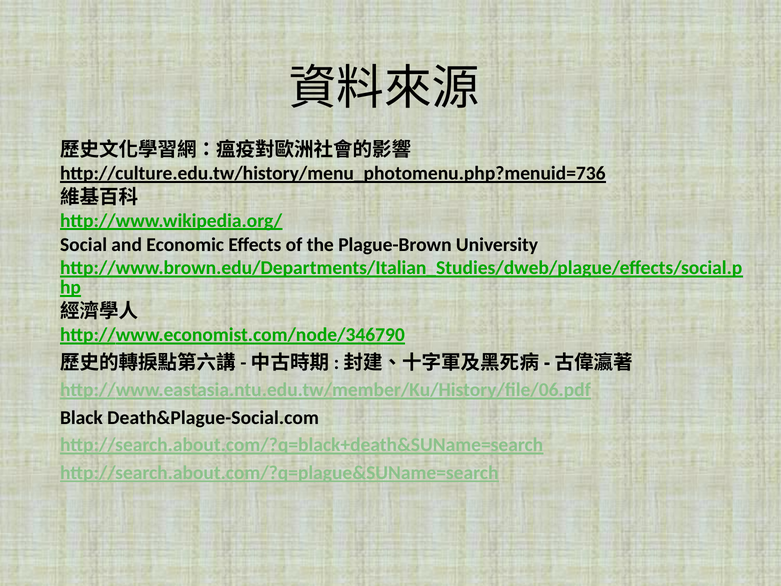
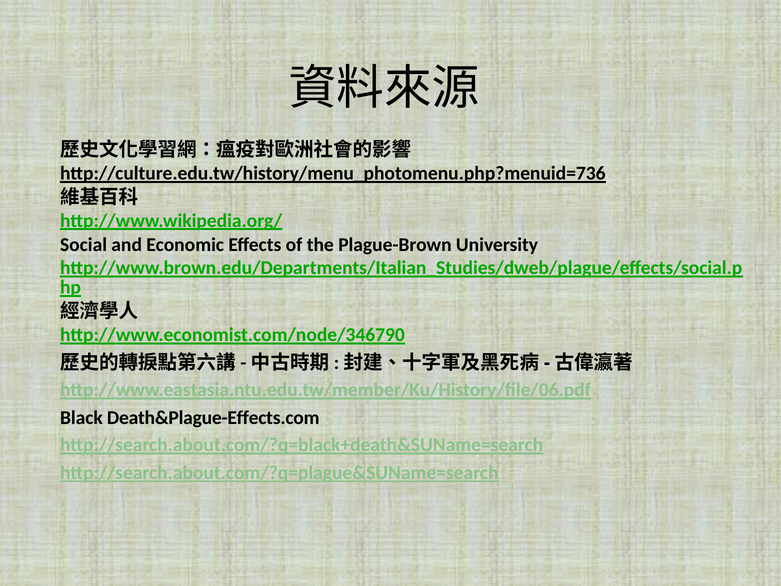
Death&Plague-Social.com: Death&Plague-Social.com -> Death&Plague-Effects.com (213, 417)
